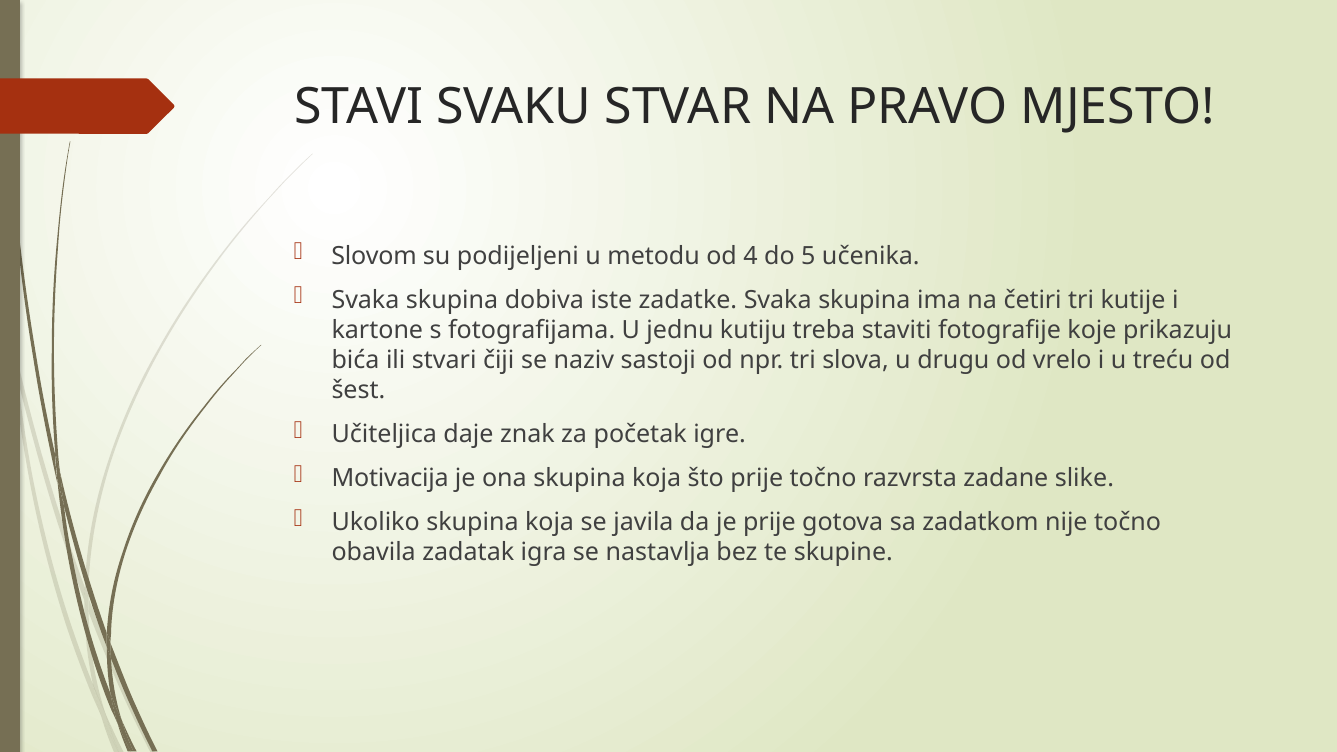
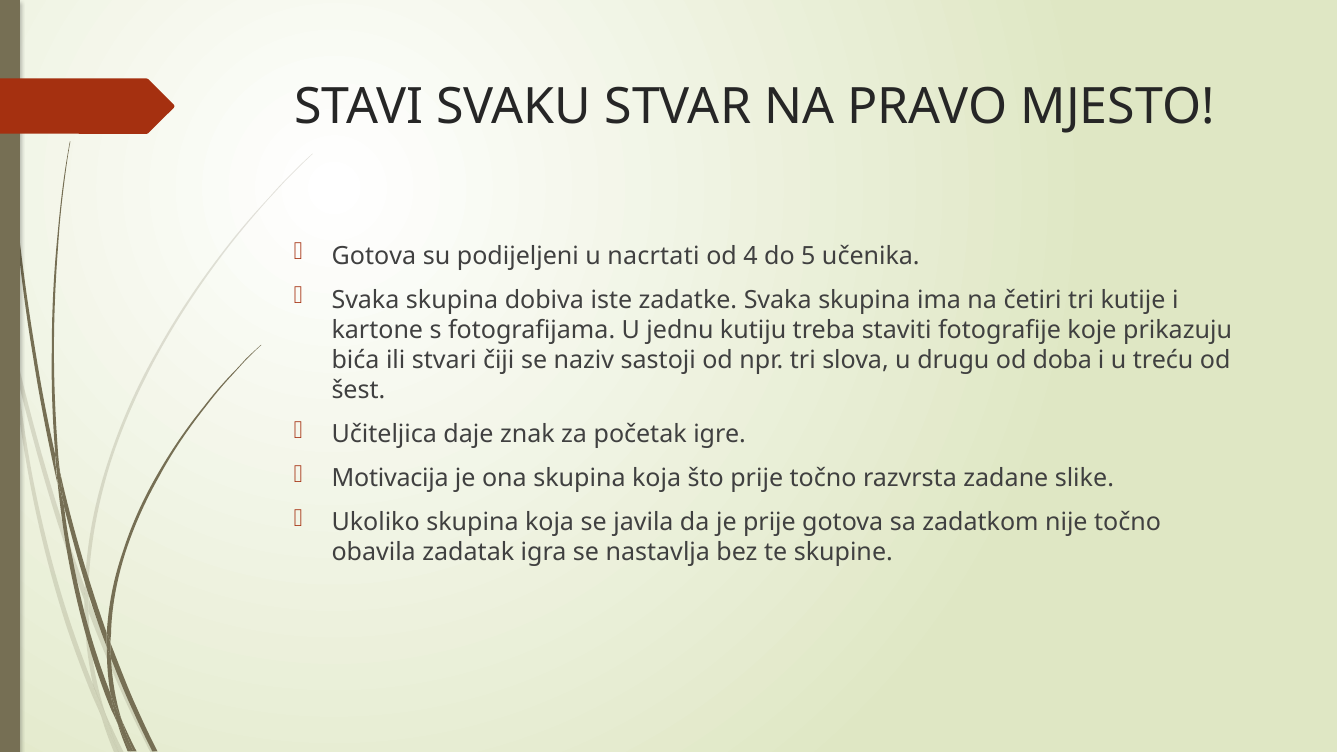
Slovom: Slovom -> Gotova (374, 256)
metodu: metodu -> nacrtati (653, 256)
vrelo: vrelo -> doba (1062, 360)
